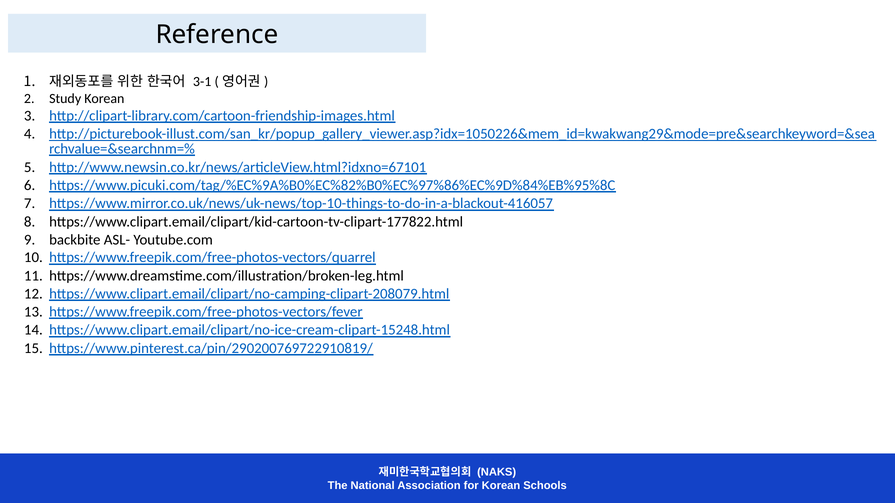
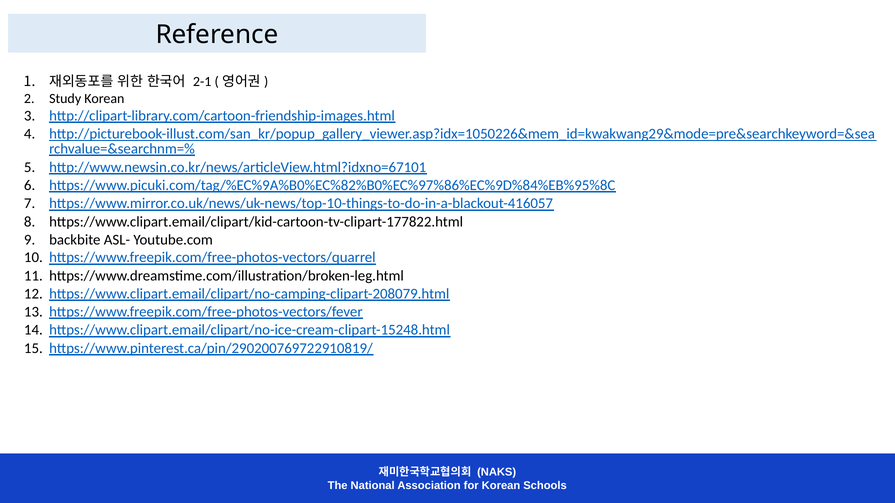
3-1: 3-1 -> 2-1 (202, 82)
